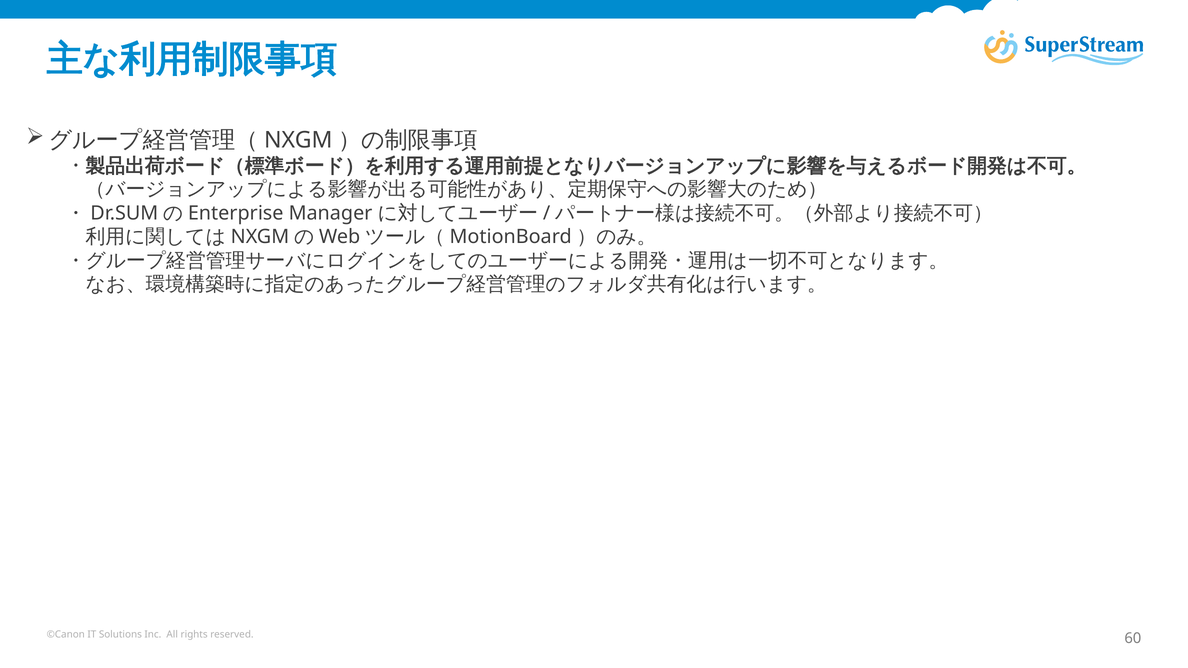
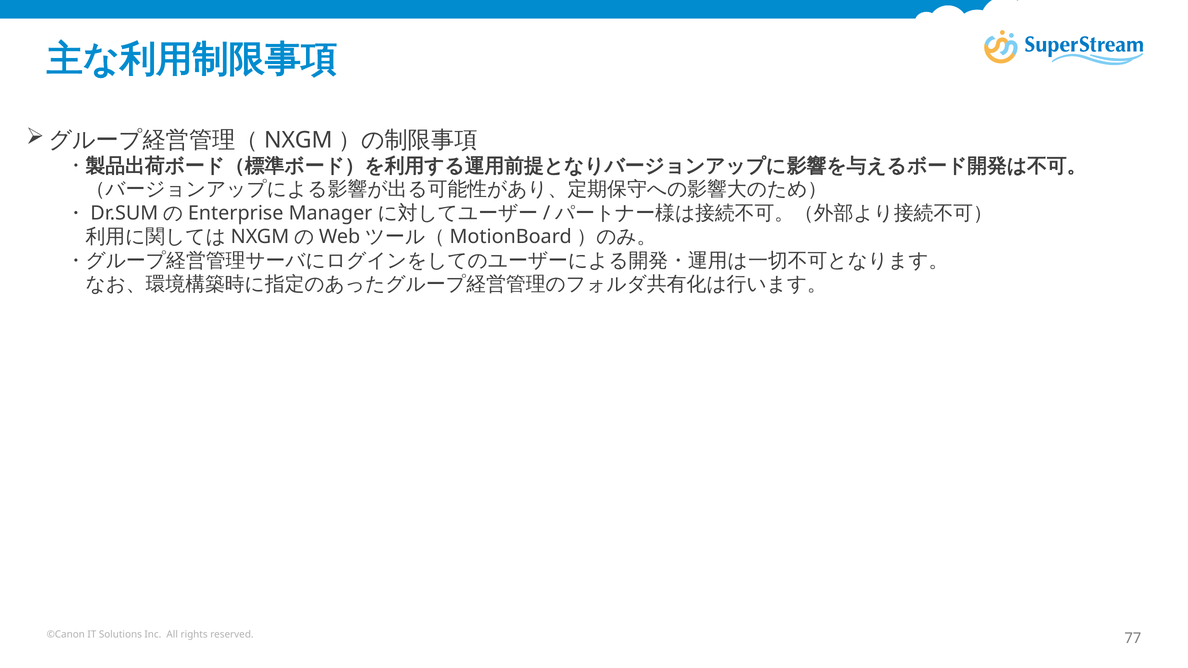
60: 60 -> 77 (1133, 639)
